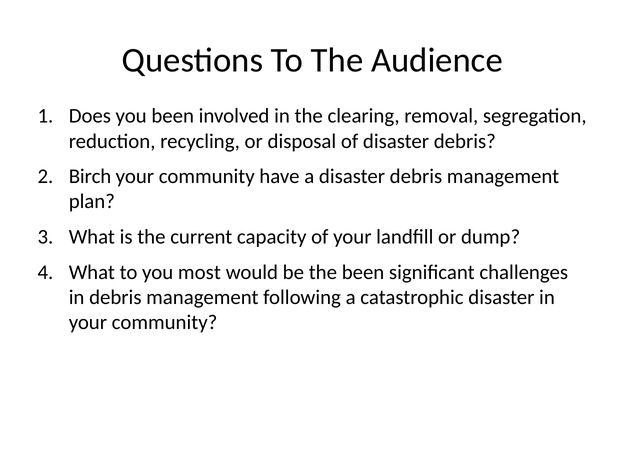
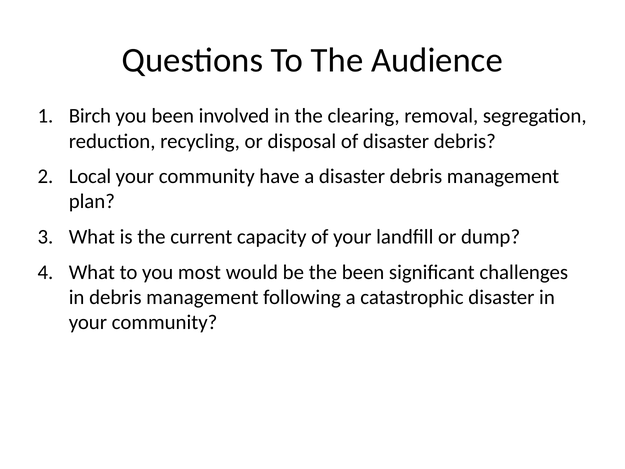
Does: Does -> Birch (90, 116)
Birch: Birch -> Local (90, 176)
